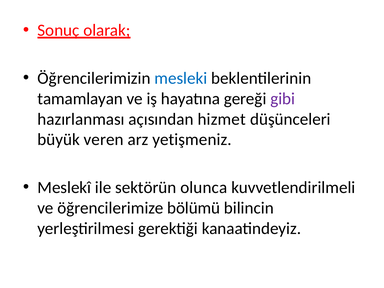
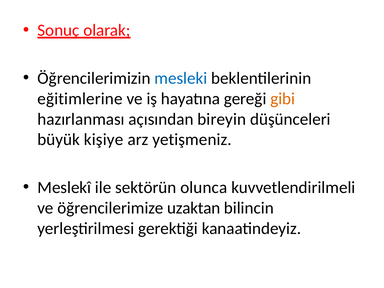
tamamlayan: tamamlayan -> eğitimlerine (80, 99)
gibi colour: purple -> orange (283, 99)
hizmet: hizmet -> bireyin (222, 119)
veren: veren -> kişiye (104, 140)
bölümü: bölümü -> uzaktan (194, 208)
